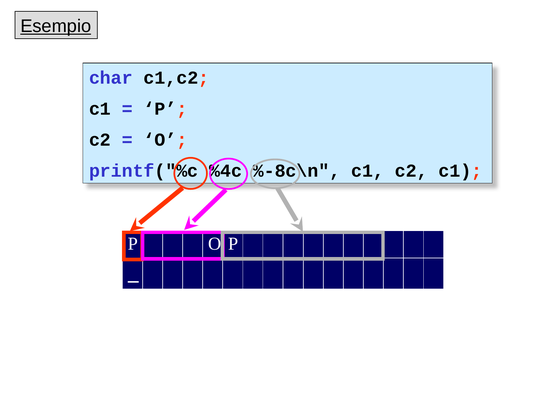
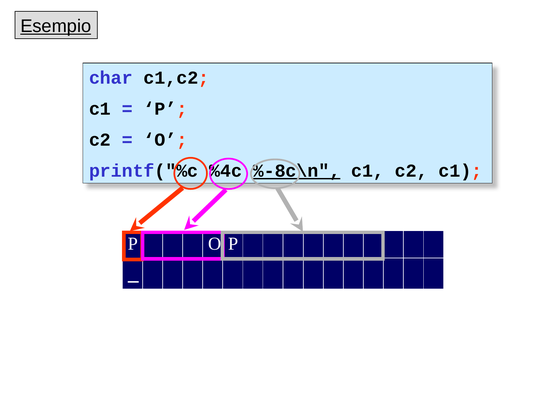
%-8c\n underline: none -> present (297, 171)
